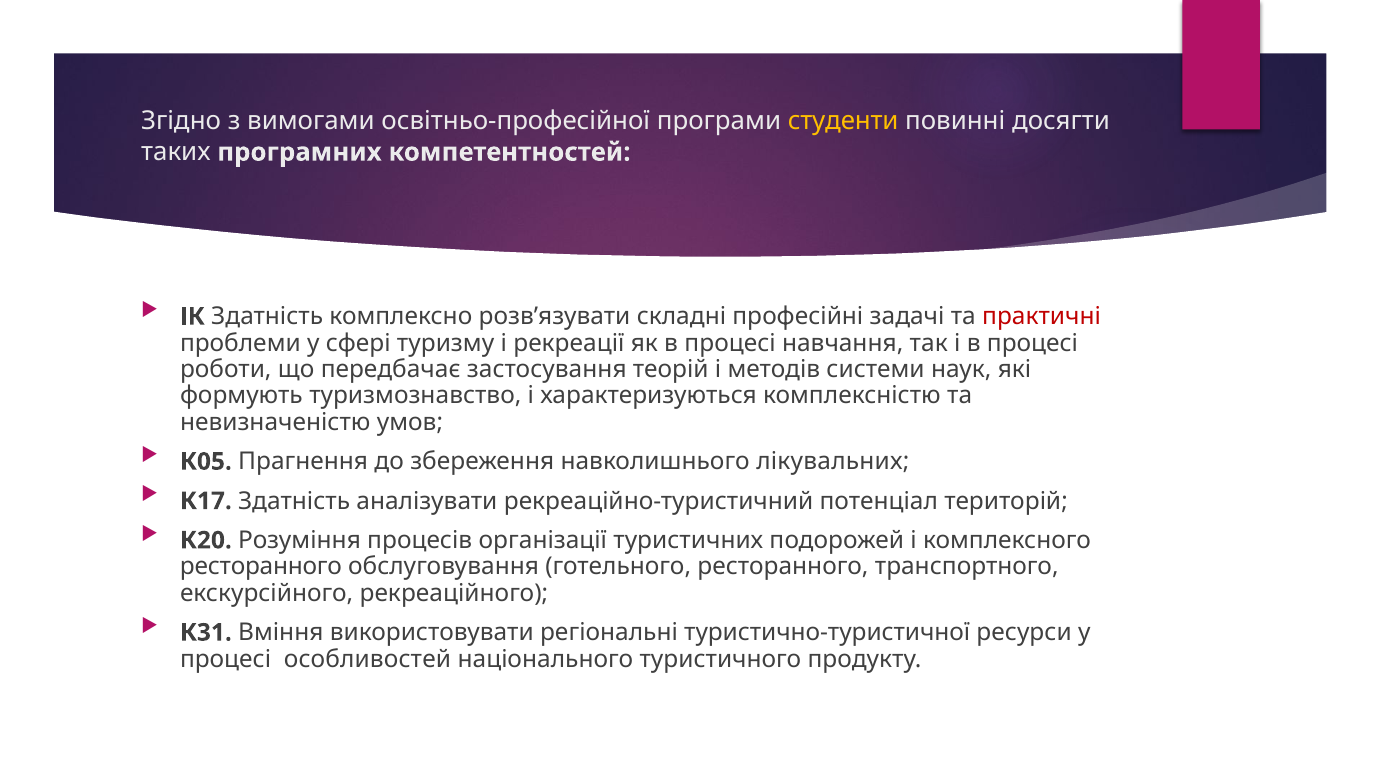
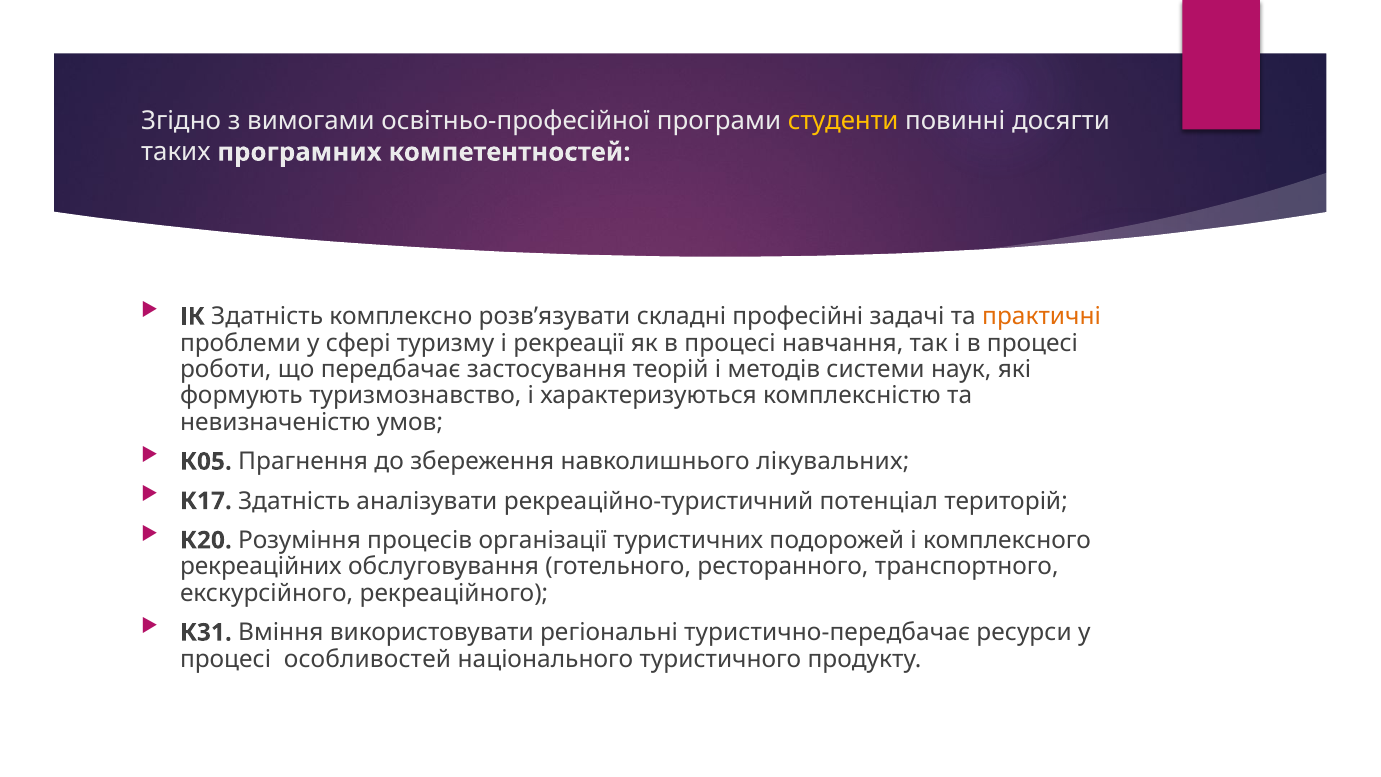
практичні colour: red -> orange (1042, 316)
ресторанного: ресторанного -> рекреаційних (261, 567)
туристично-туристичної: туристично-туристичної -> туристично-передбачає (827, 632)
